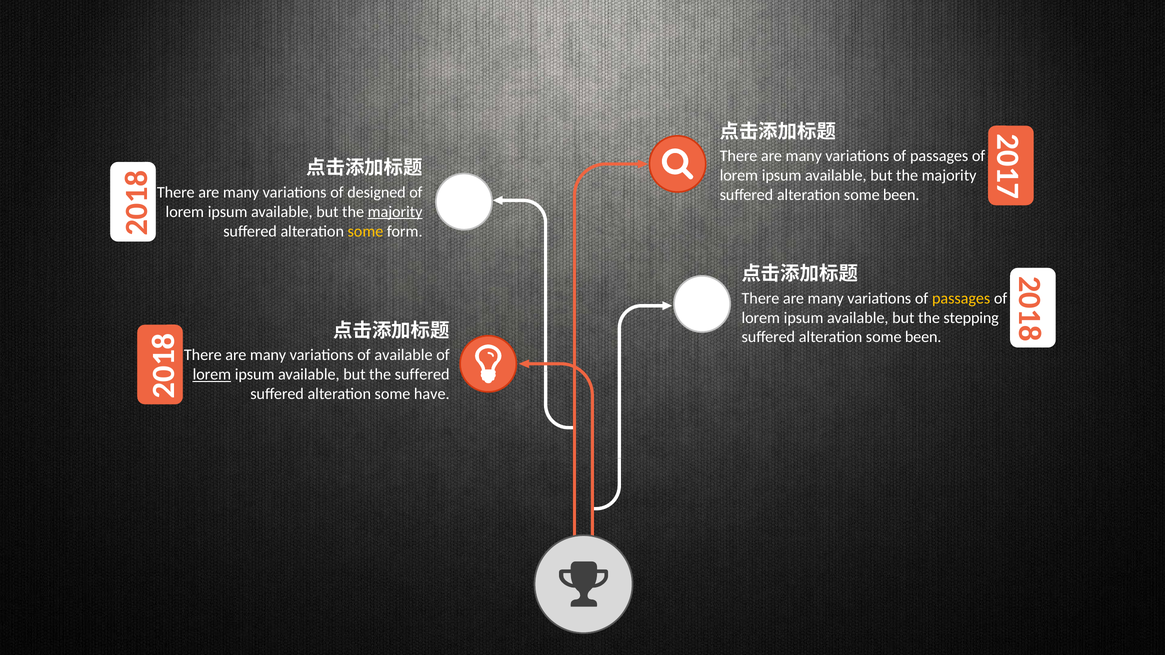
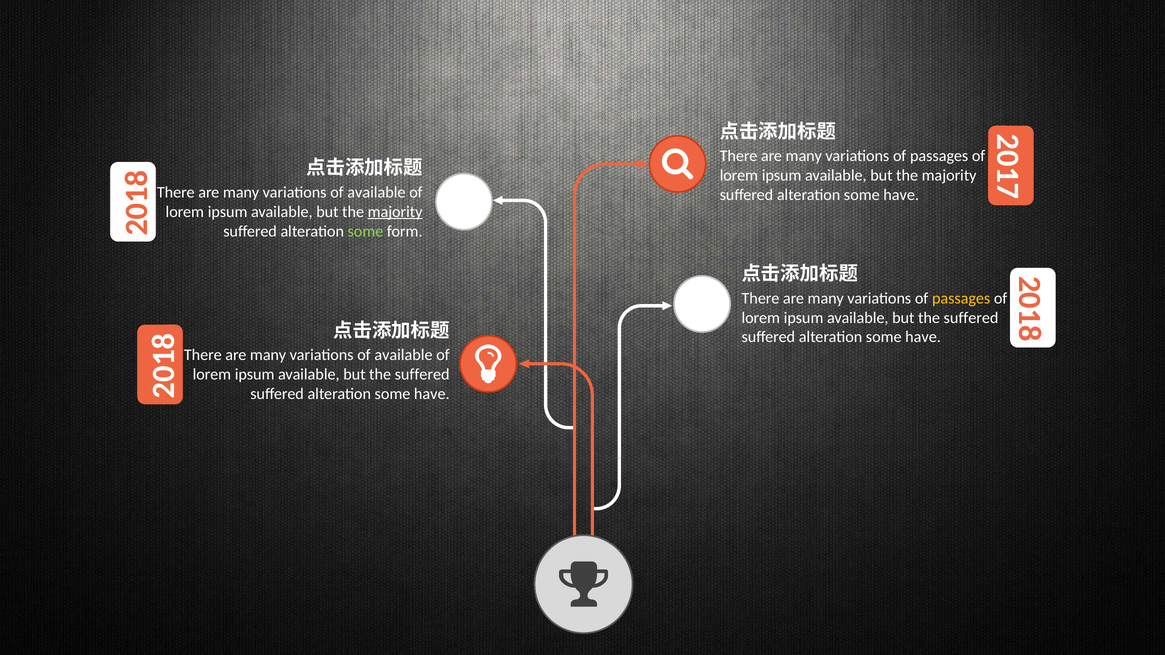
designed: designed -> available (376, 192)
been: been -> have (901, 195)
some colour: yellow -> light green (365, 231)
stepping: stepping -> suffered (971, 318)
been: been -> have (923, 337)
lorem underline: present -> none (212, 375)
